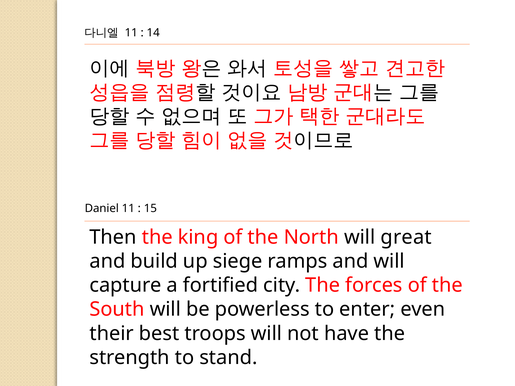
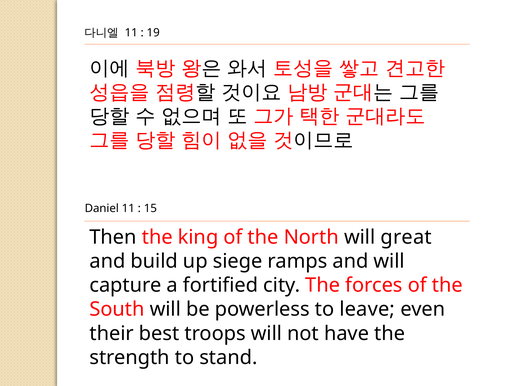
14: 14 -> 19 (153, 33)
enter: enter -> leave (367, 310)
